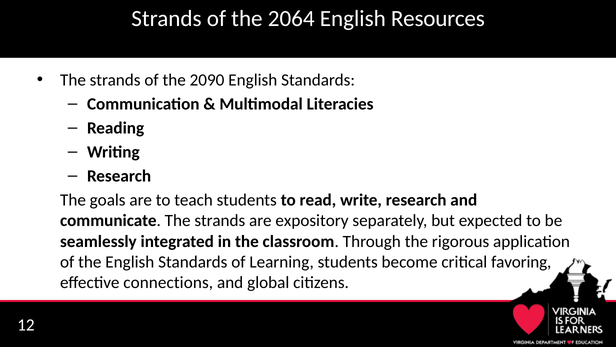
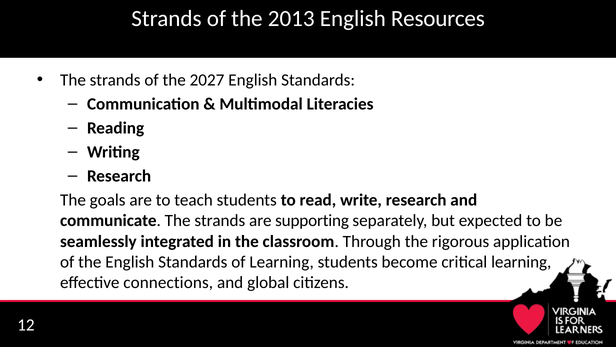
2064: 2064 -> 2013 (291, 19)
2090: 2090 -> 2027 (207, 80)
expository: expository -> supporting (312, 221)
critical favoring: favoring -> learning (521, 262)
